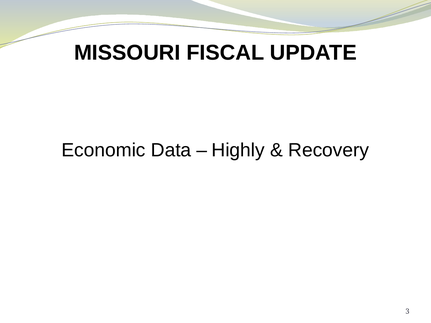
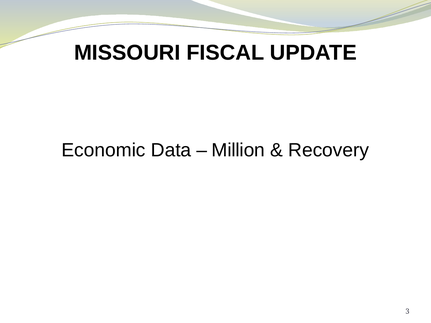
Highly: Highly -> Million (238, 150)
